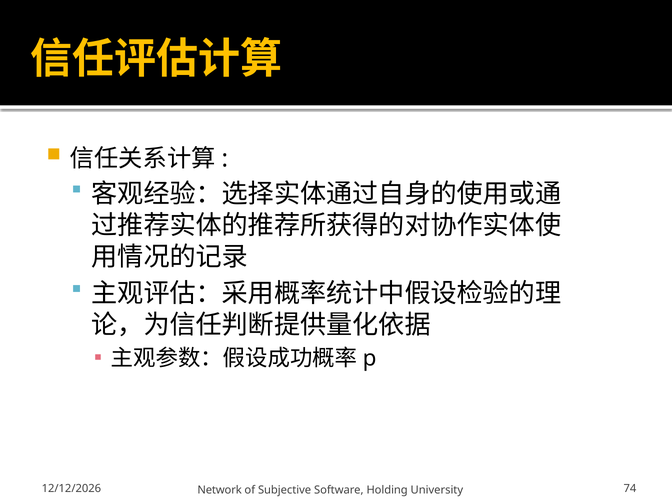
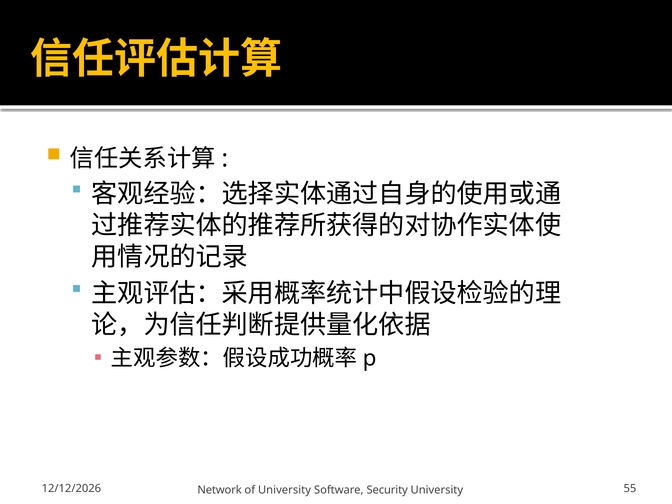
of Subjective: Subjective -> University (285, 490)
Holding: Holding -> Security (387, 490)
74: 74 -> 55 (630, 488)
